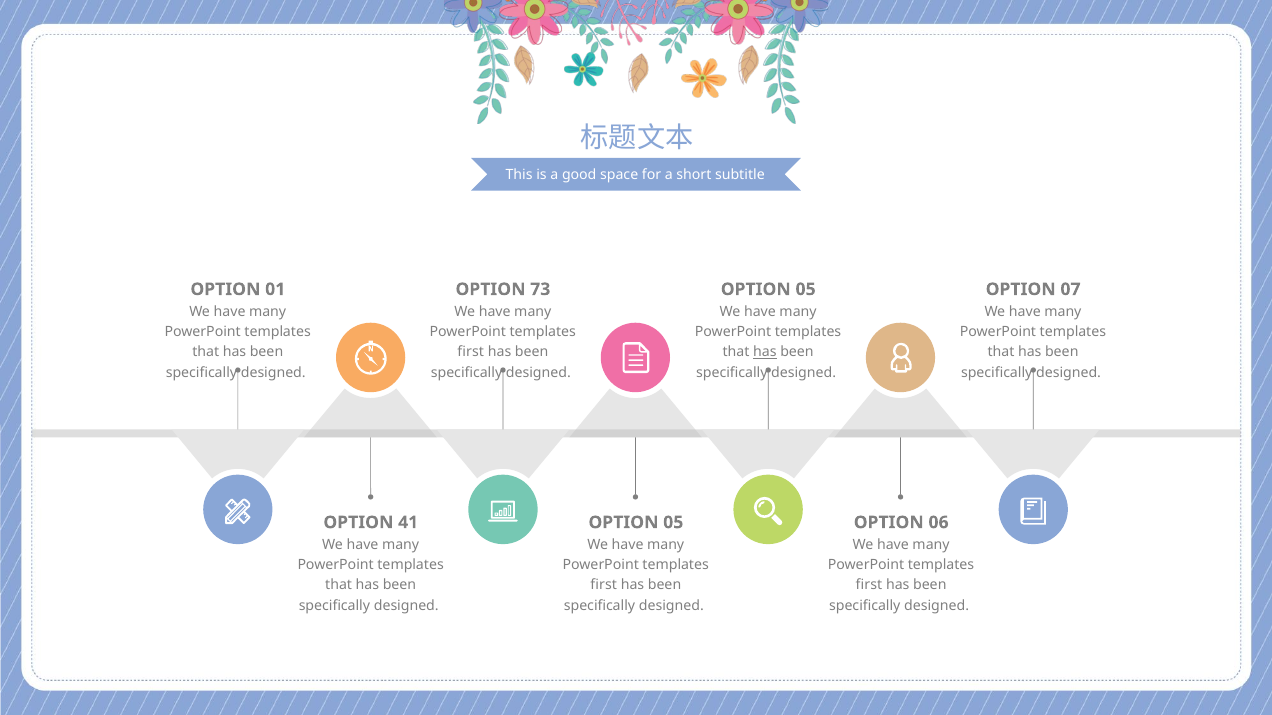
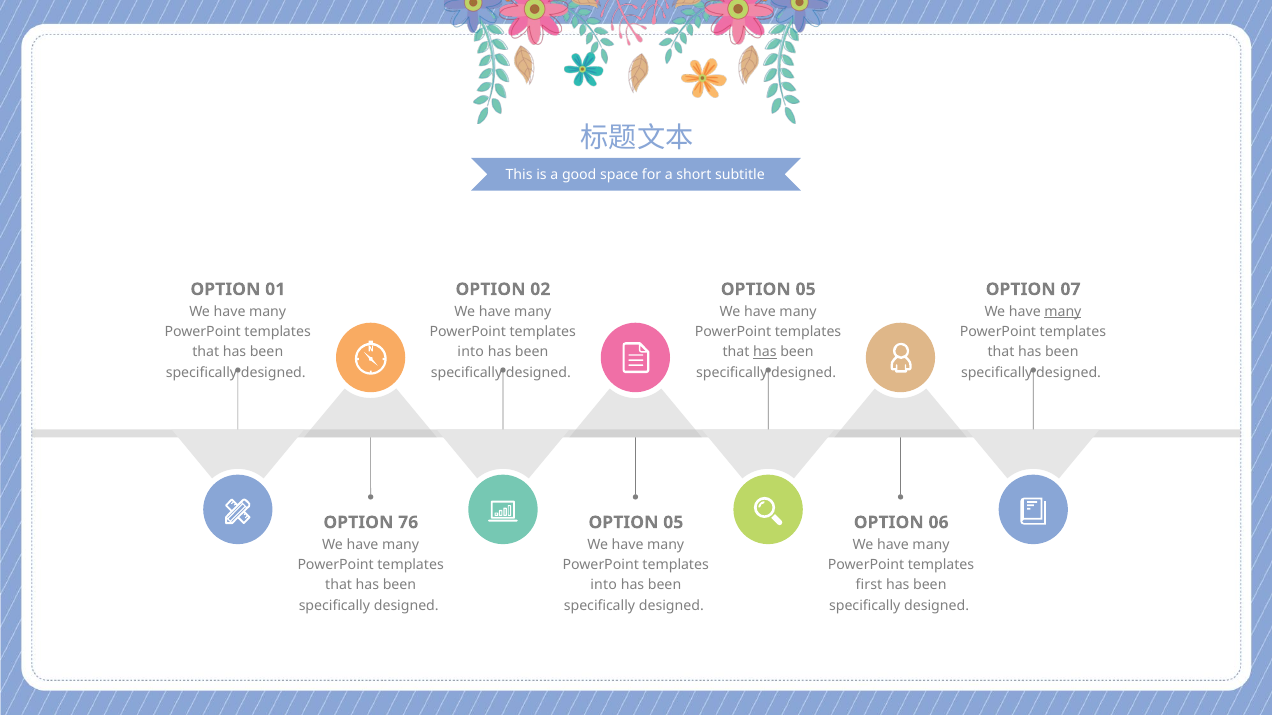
73: 73 -> 02 (540, 289)
many underline: none -> present (1063, 312)
first: first -> into (471, 352)
41: 41 -> 76 (408, 523)
first: first -> into (604, 586)
